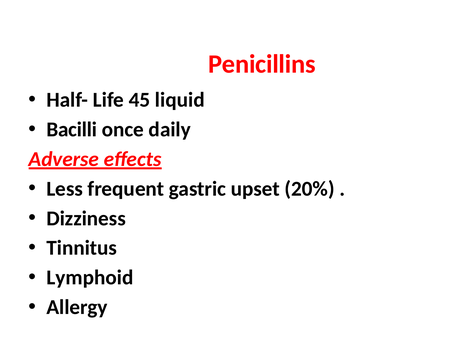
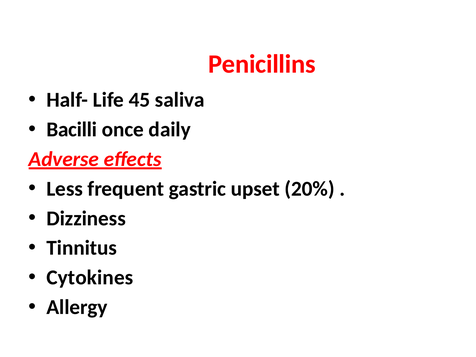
liquid: liquid -> saliva (180, 100)
Lymphoid: Lymphoid -> Cytokines (90, 278)
